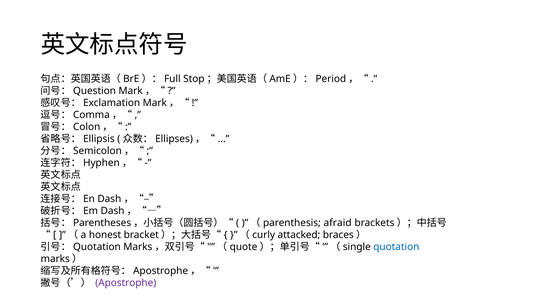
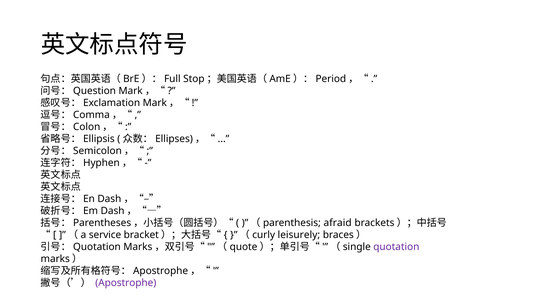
honest: honest -> service (105, 235)
attacked: attacked -> leisurely (299, 235)
quotation colour: blue -> purple (396, 247)
